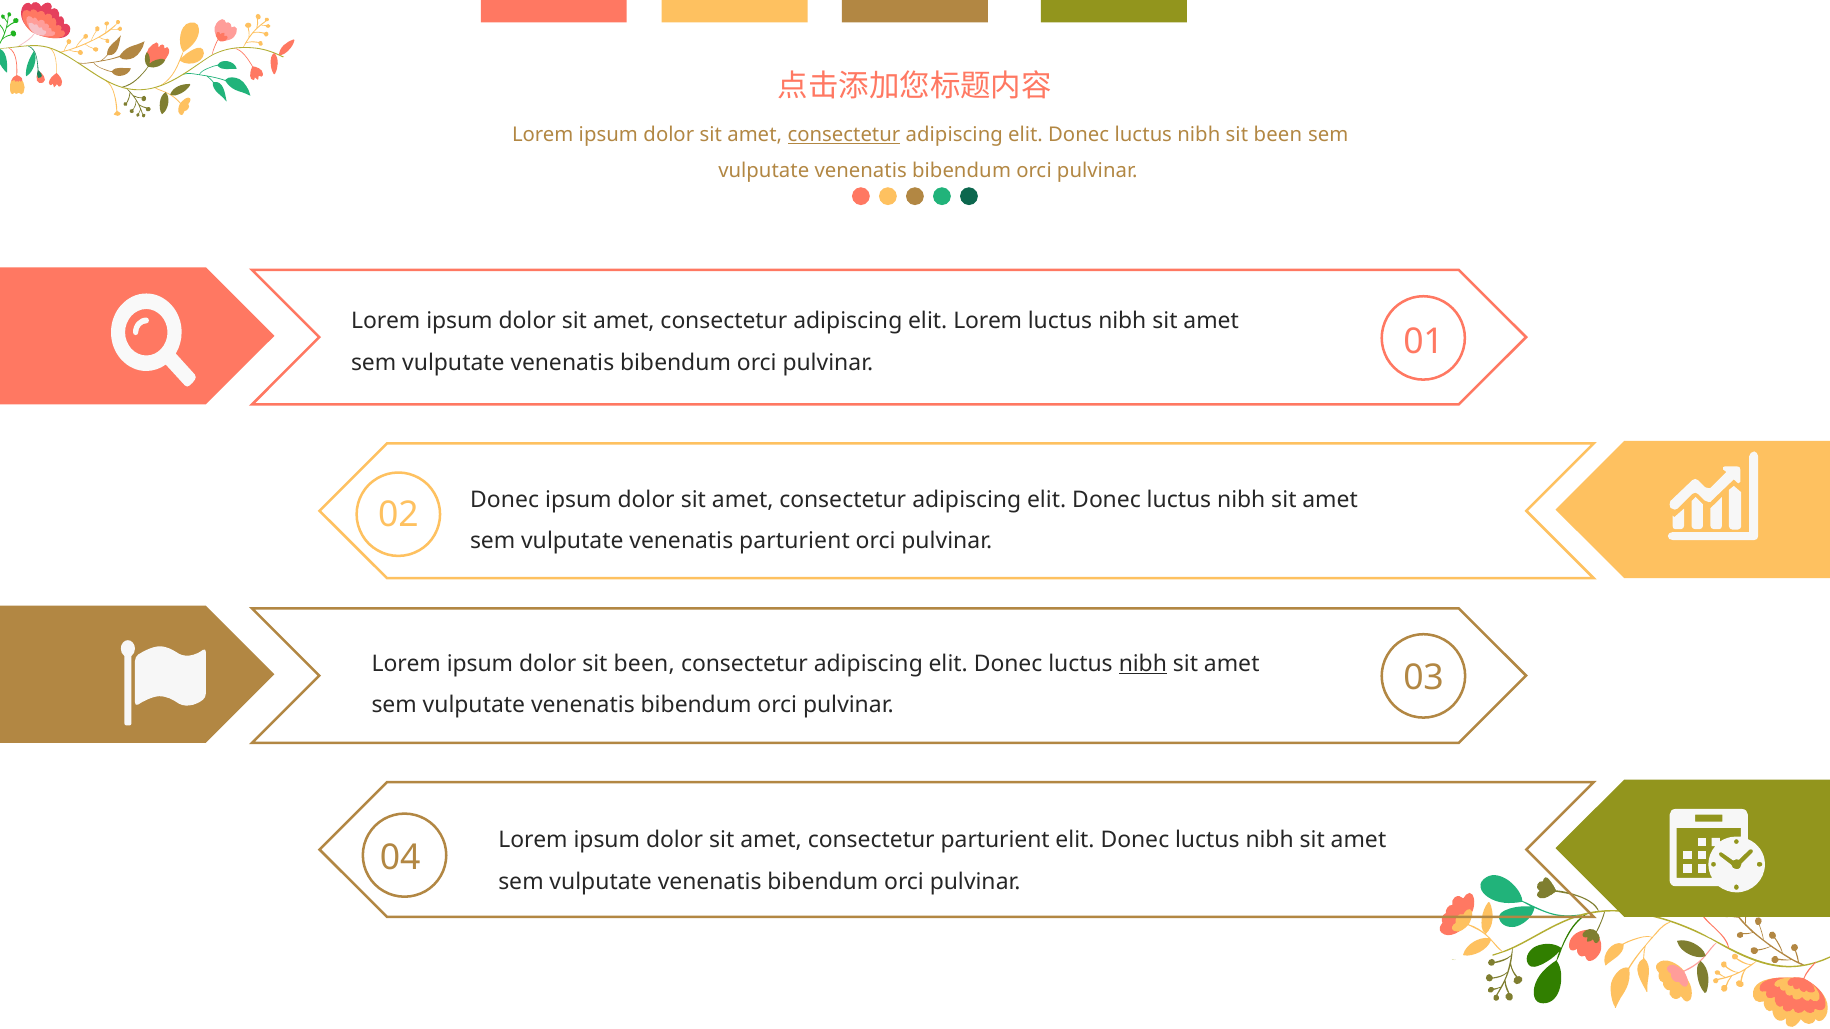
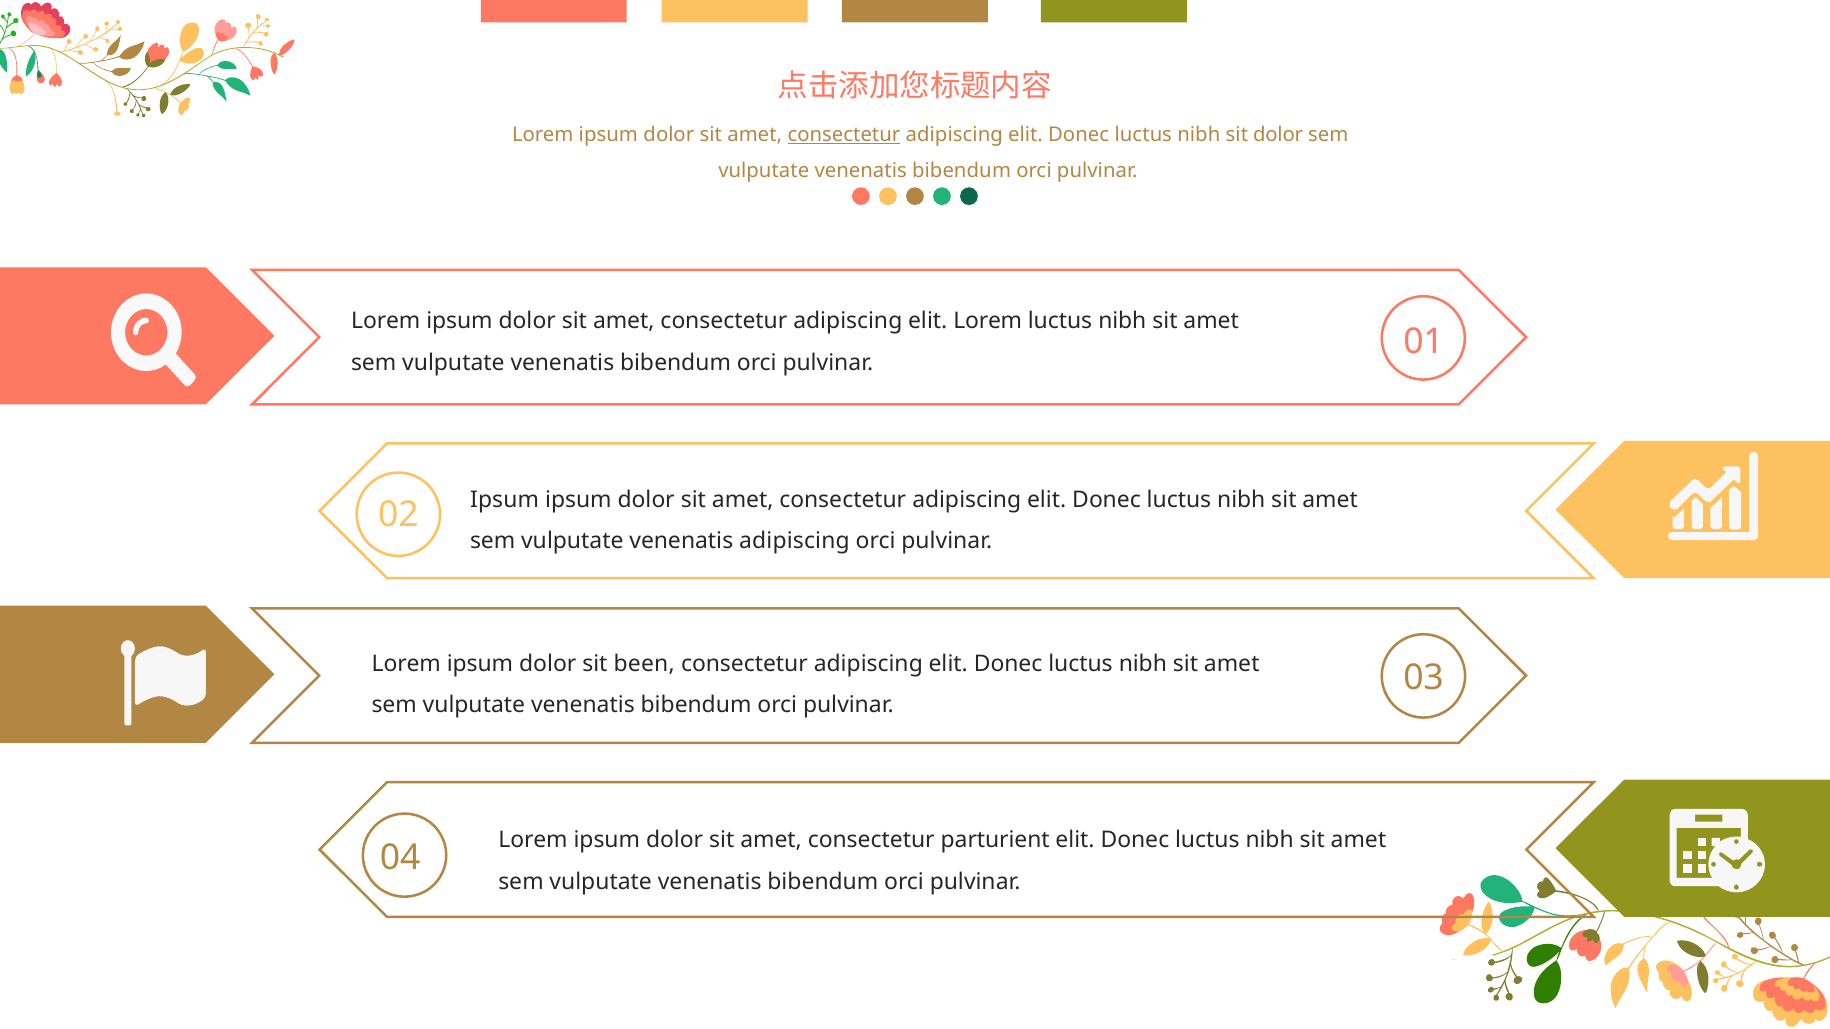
nibh sit been: been -> dolor (1278, 134)
Donec: Donec -> Ipsum (505, 500)
venenatis parturient: parturient -> adipiscing (794, 541)
nibh underline: present -> none (1143, 664)
